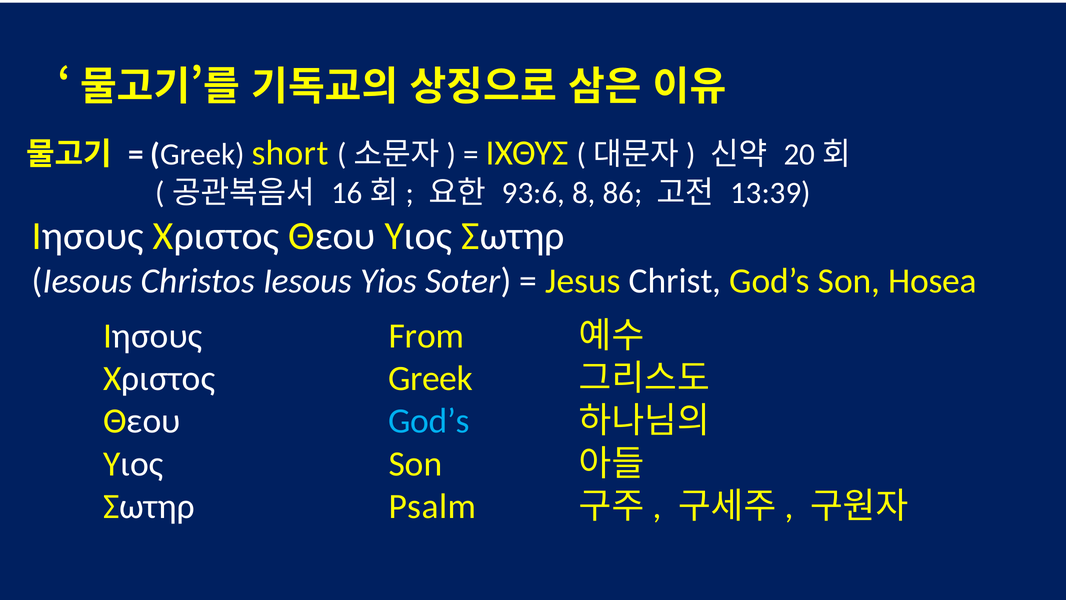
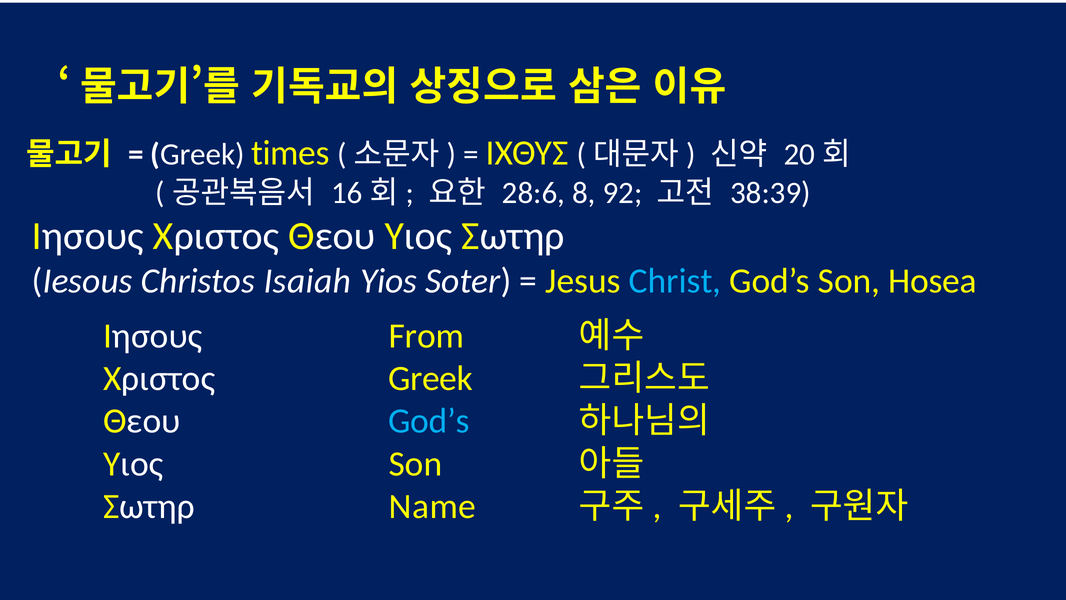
short: short -> times (290, 153)
93:6: 93:6 -> 28:6 (533, 193)
86: 86 -> 92 (622, 193)
13:39: 13:39 -> 38:39 (770, 193)
Christos Iesous: Iesous -> Isaiah (307, 281)
Christ colour: white -> light blue (675, 281)
Psalm: Psalm -> Name (432, 506)
